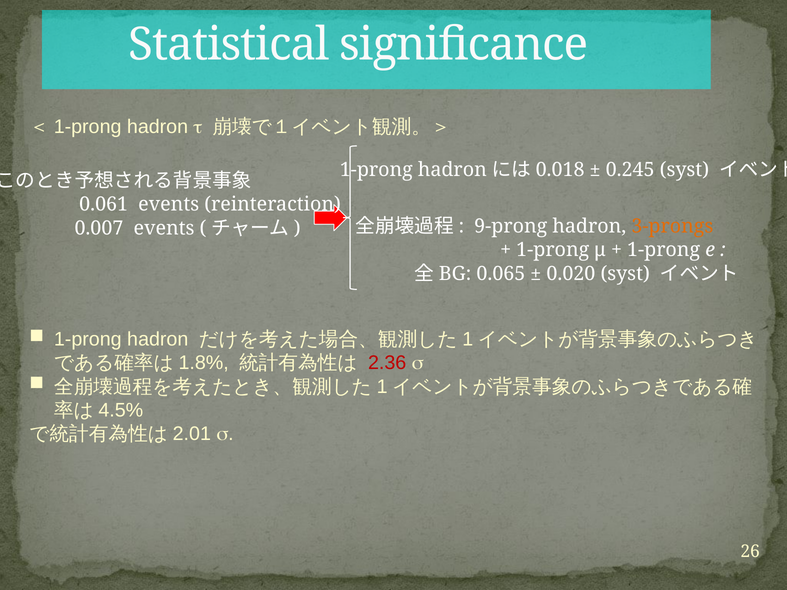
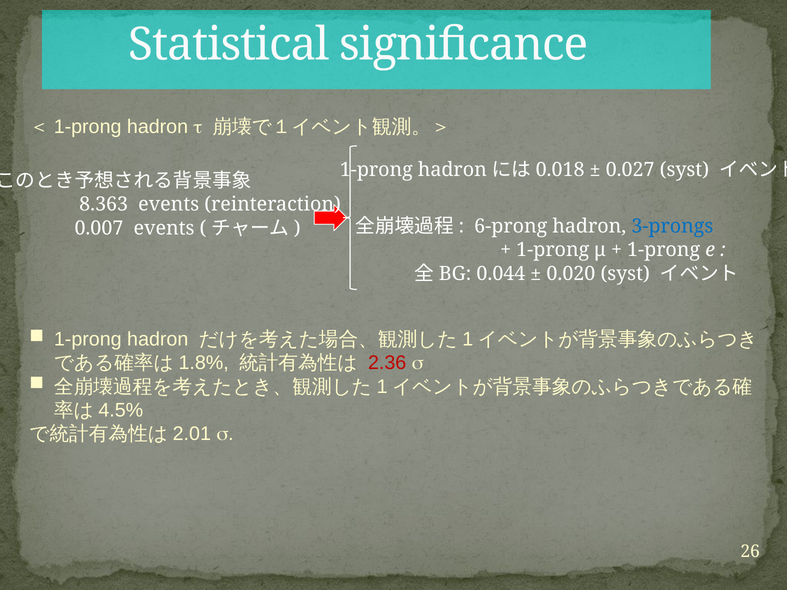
0.245: 0.245 -> 0.027 (630, 170)
0.061: 0.061 -> 8.363 (104, 205)
9-prong: 9-prong -> 6-prong (511, 226)
3-prongs colour: orange -> blue (672, 226)
0.065: 0.065 -> 0.044 (501, 274)
